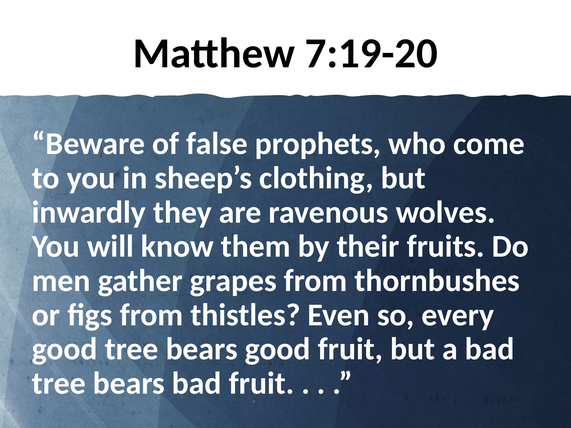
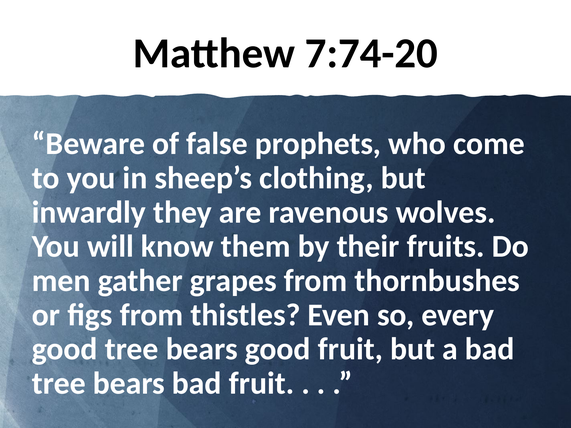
7:19-20: 7:19-20 -> 7:74-20 (371, 53)
